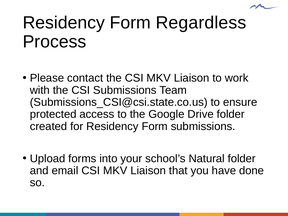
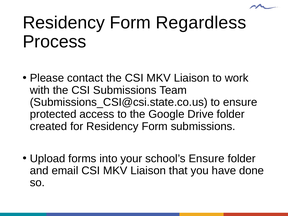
school’s Natural: Natural -> Ensure (207, 159)
